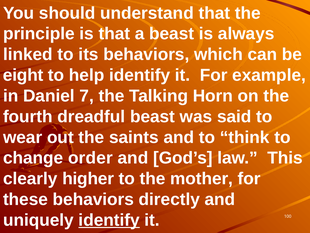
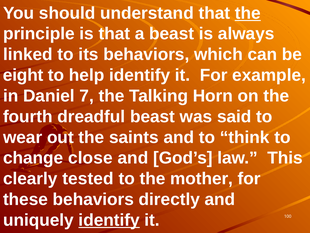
the underline: none -> present (248, 13)
order: order -> close (90, 158)
higher: higher -> tested (88, 178)
